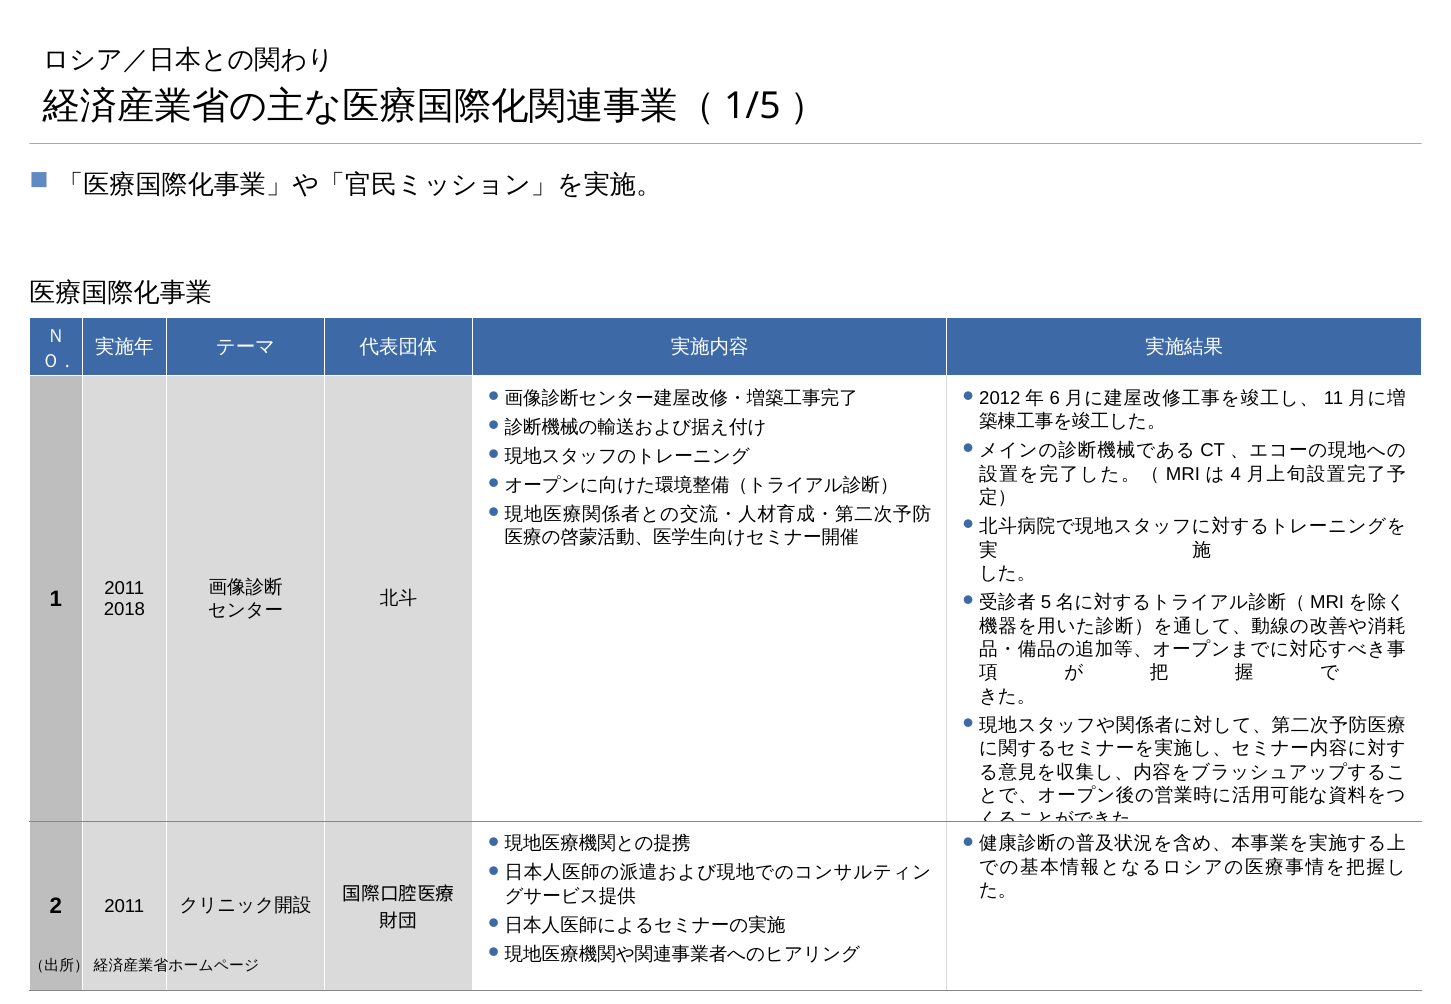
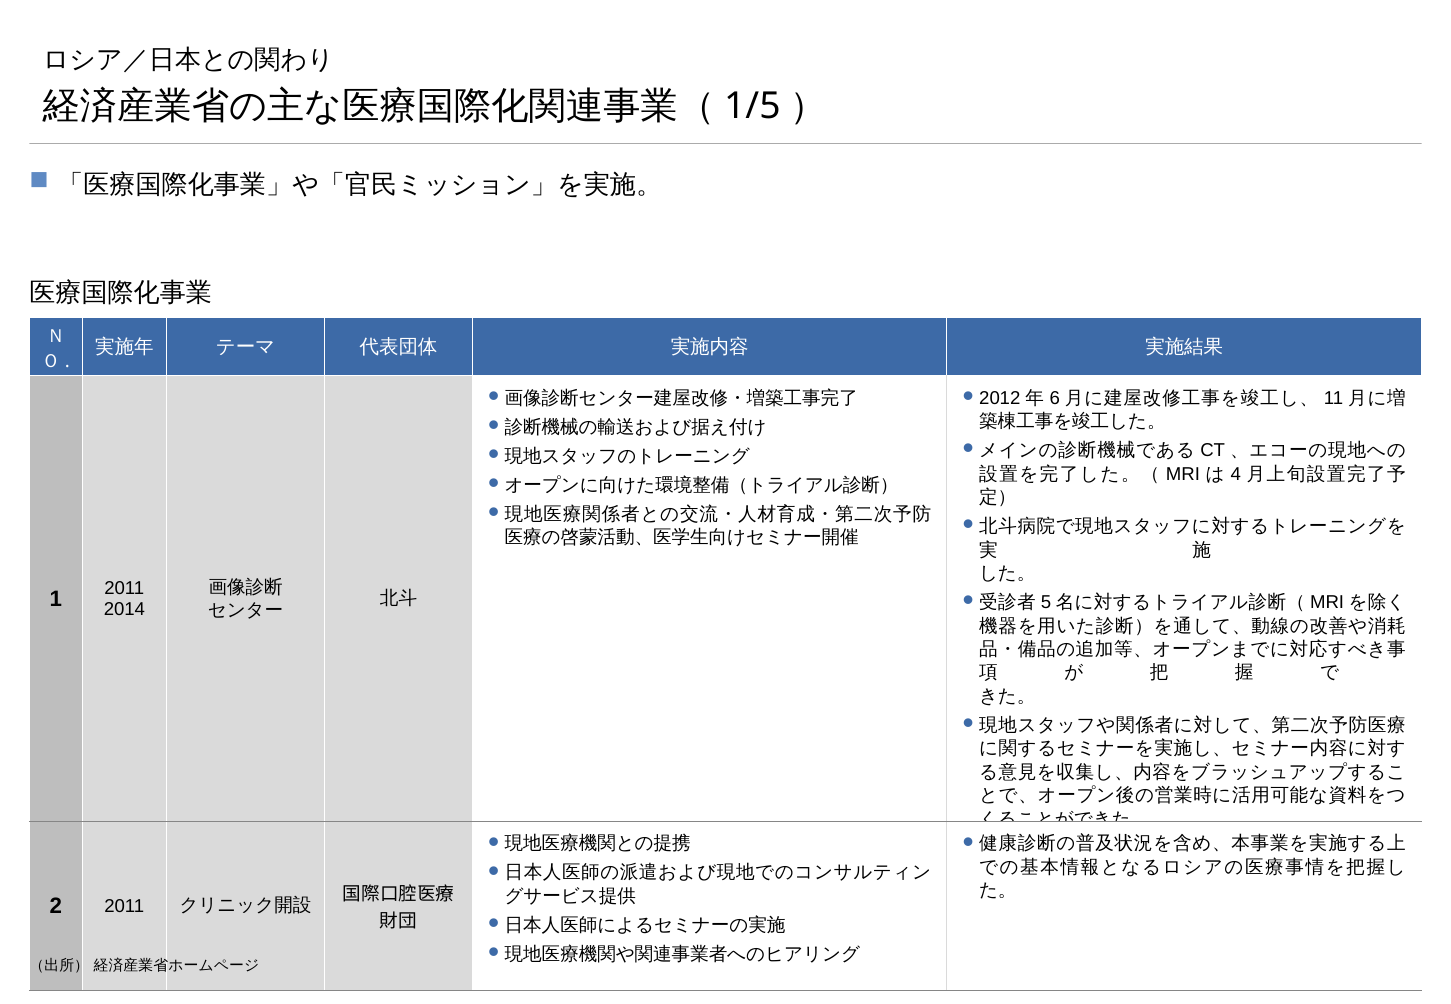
2018: 2018 -> 2014 (124, 610)
